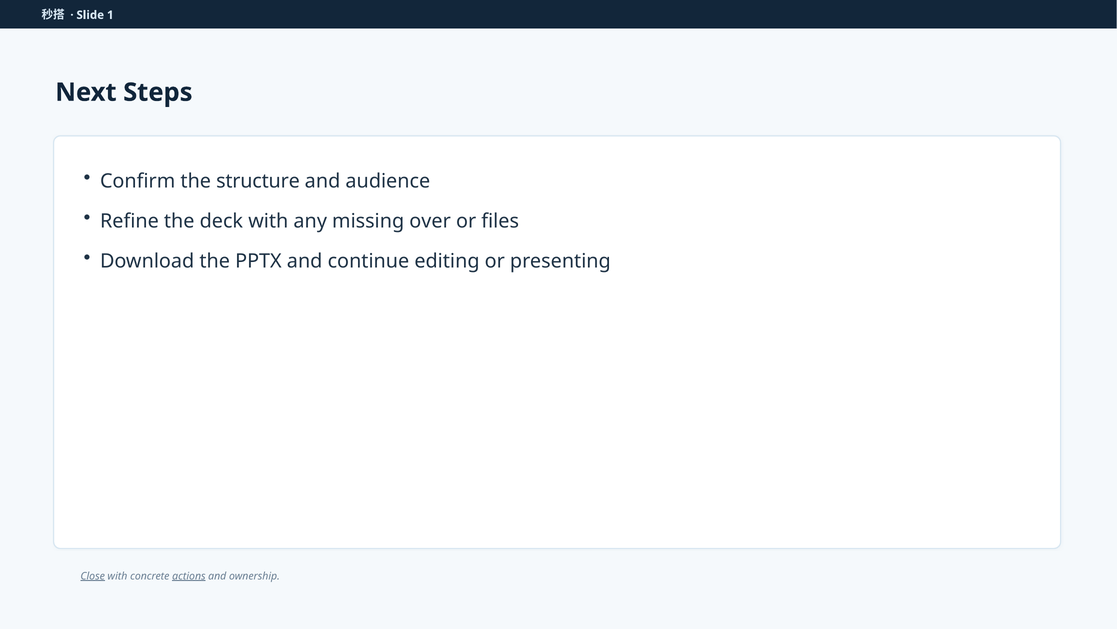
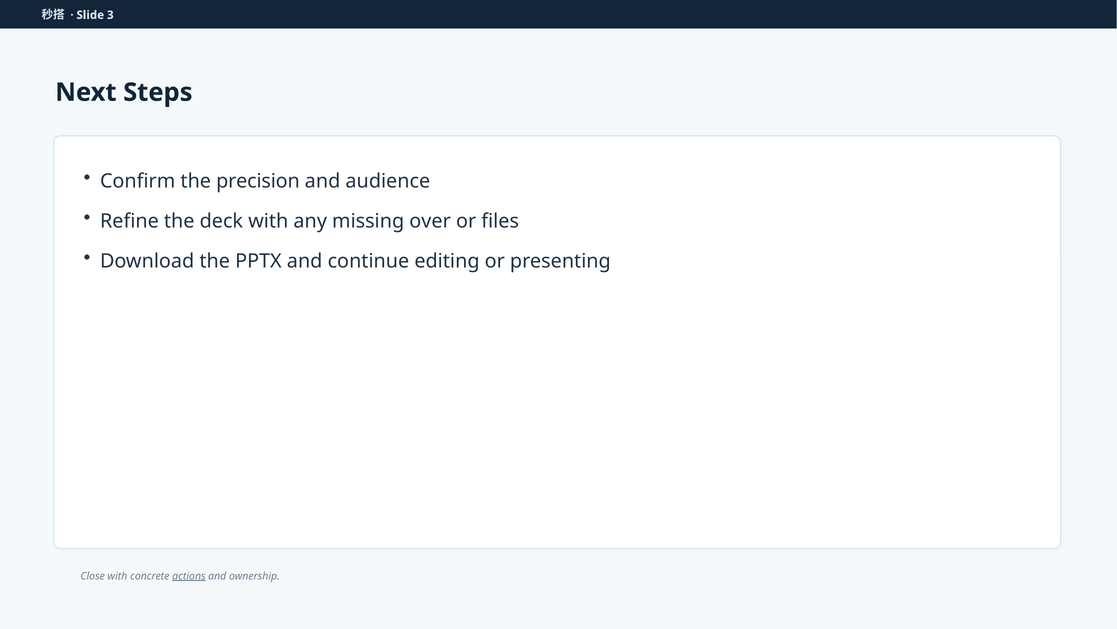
1: 1 -> 3 (110, 15)
structure: structure -> precision (258, 181)
Close underline: present -> none (93, 575)
